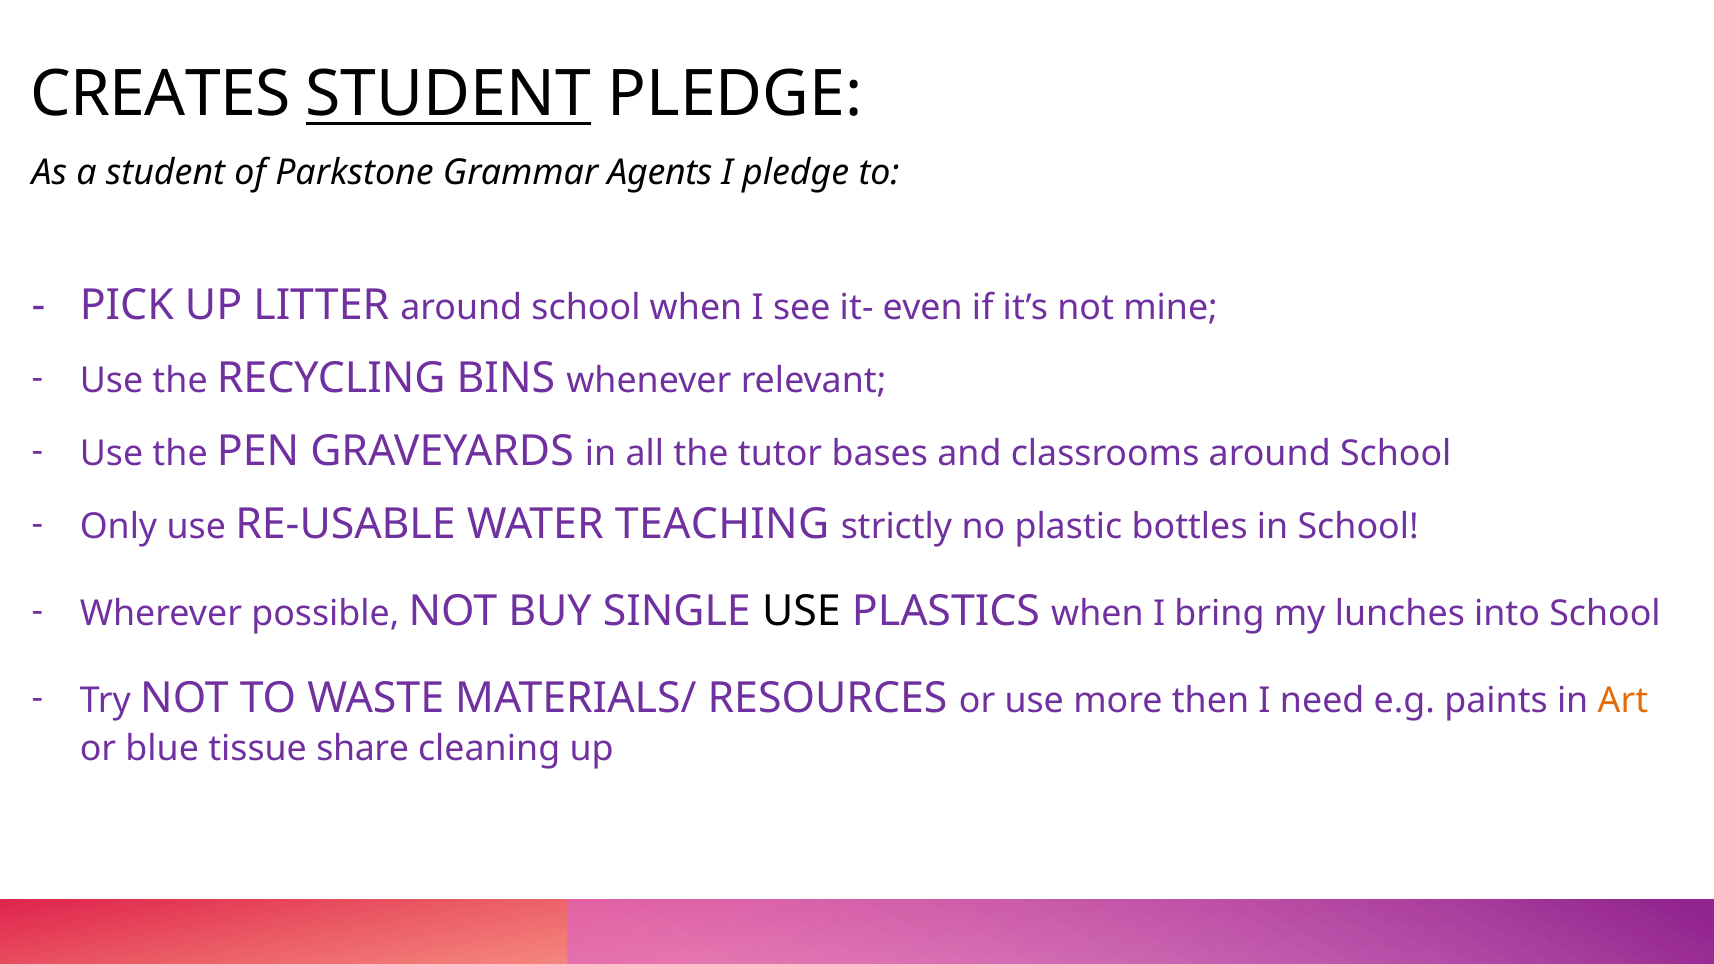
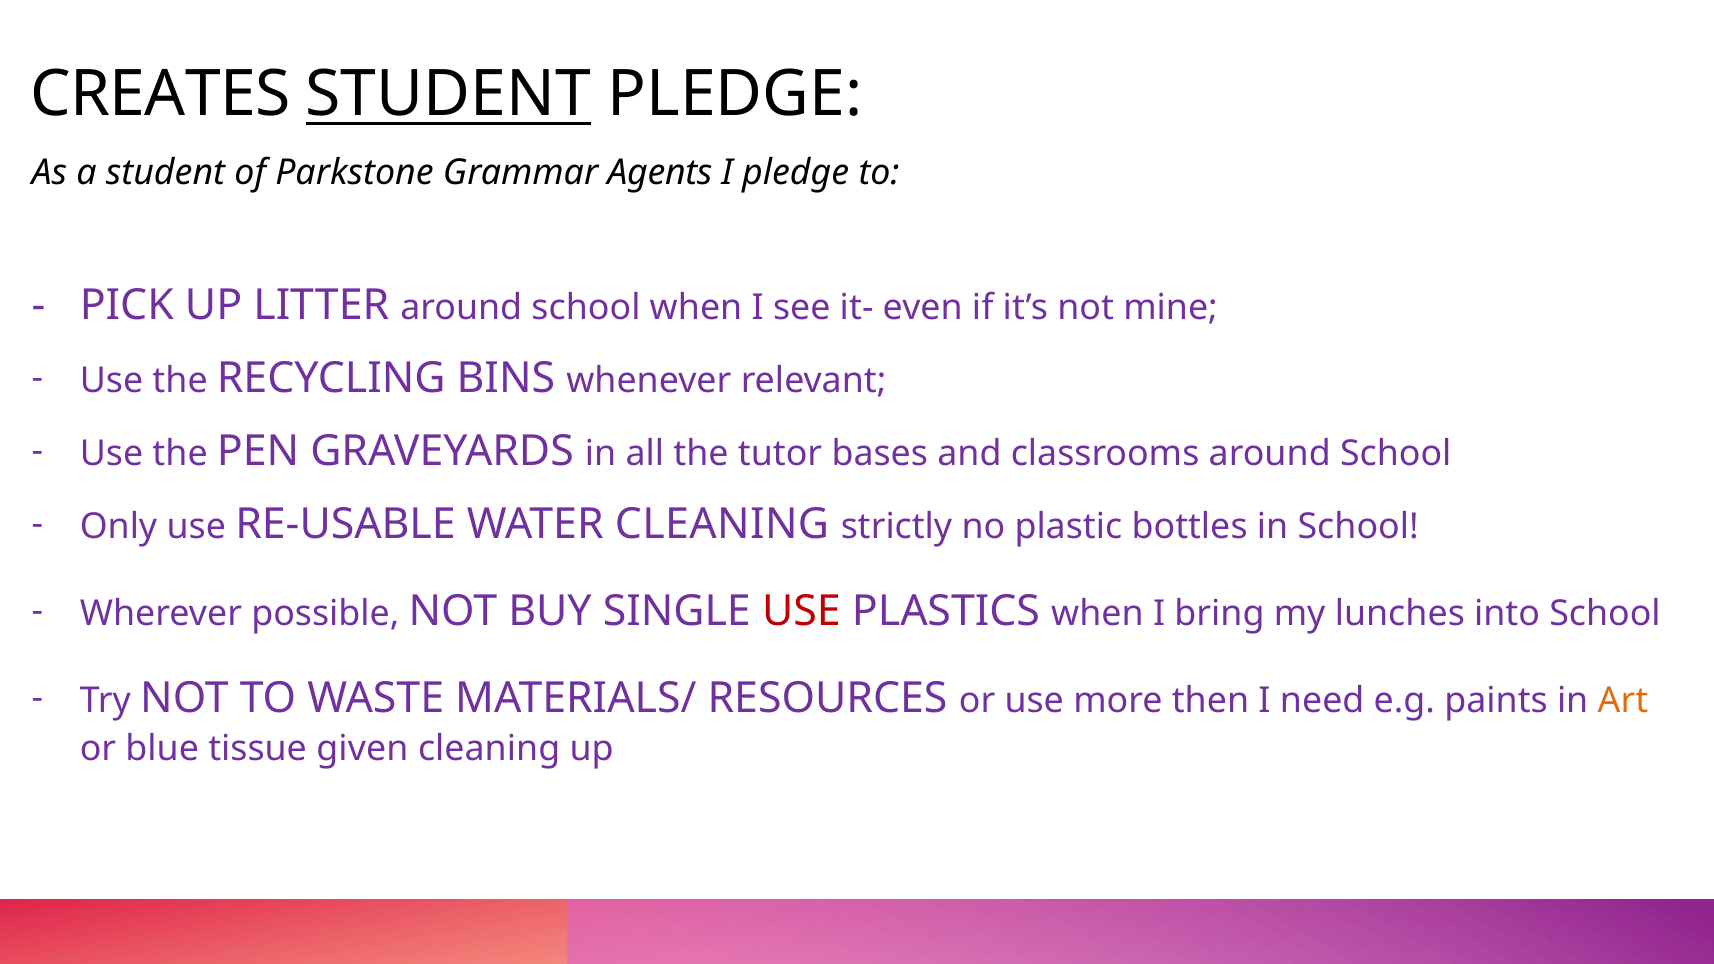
WATER TEACHING: TEACHING -> CLEANING (722, 524)
USE colour: black -> red (801, 611)
share: share -> given (362, 748)
